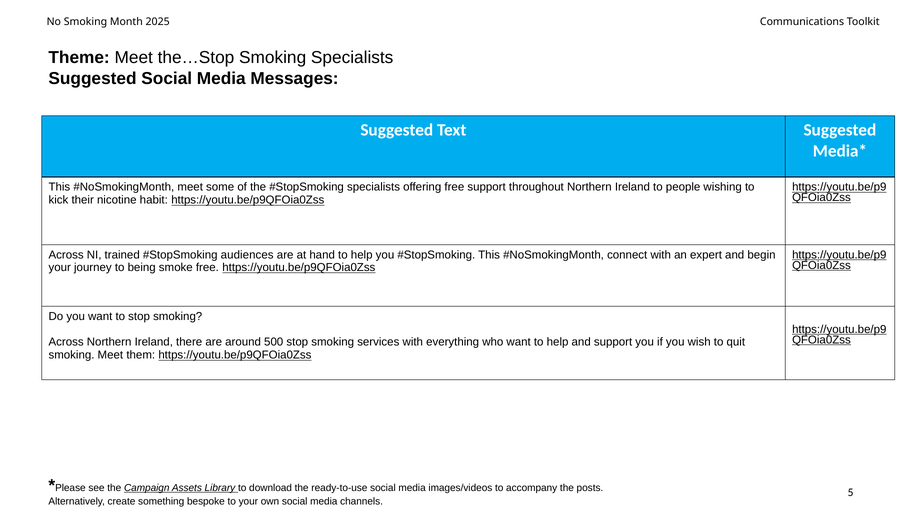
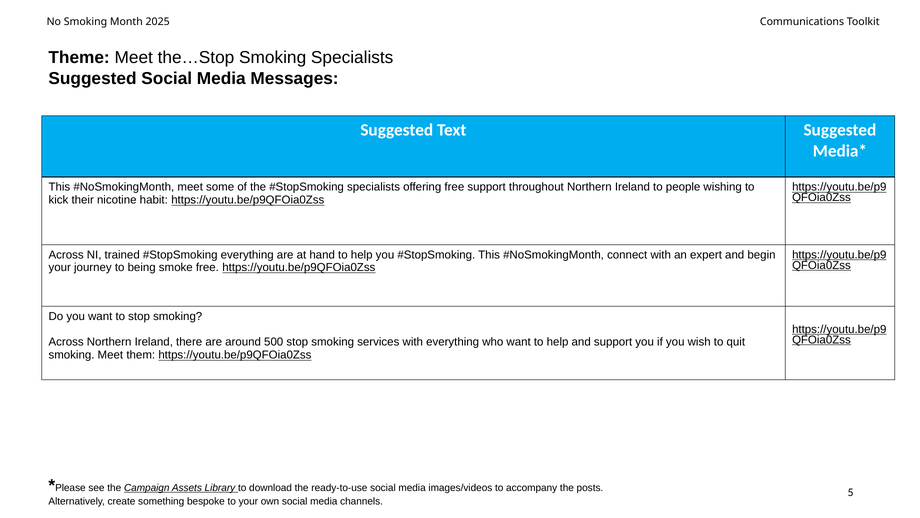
audiences: audiences -> everything (247, 255)
